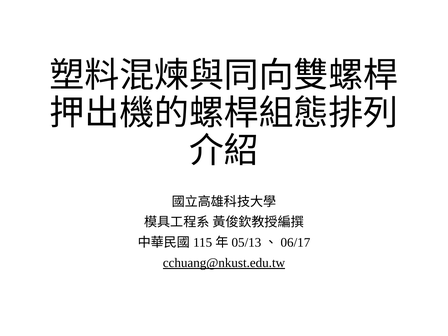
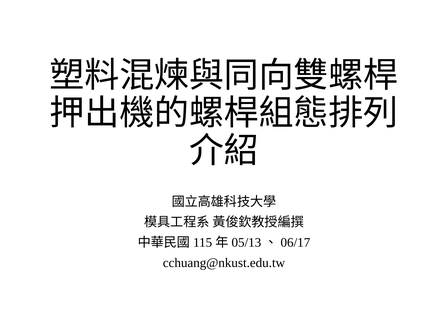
cchuang@nkust.edu.tw underline: present -> none (224, 263)
